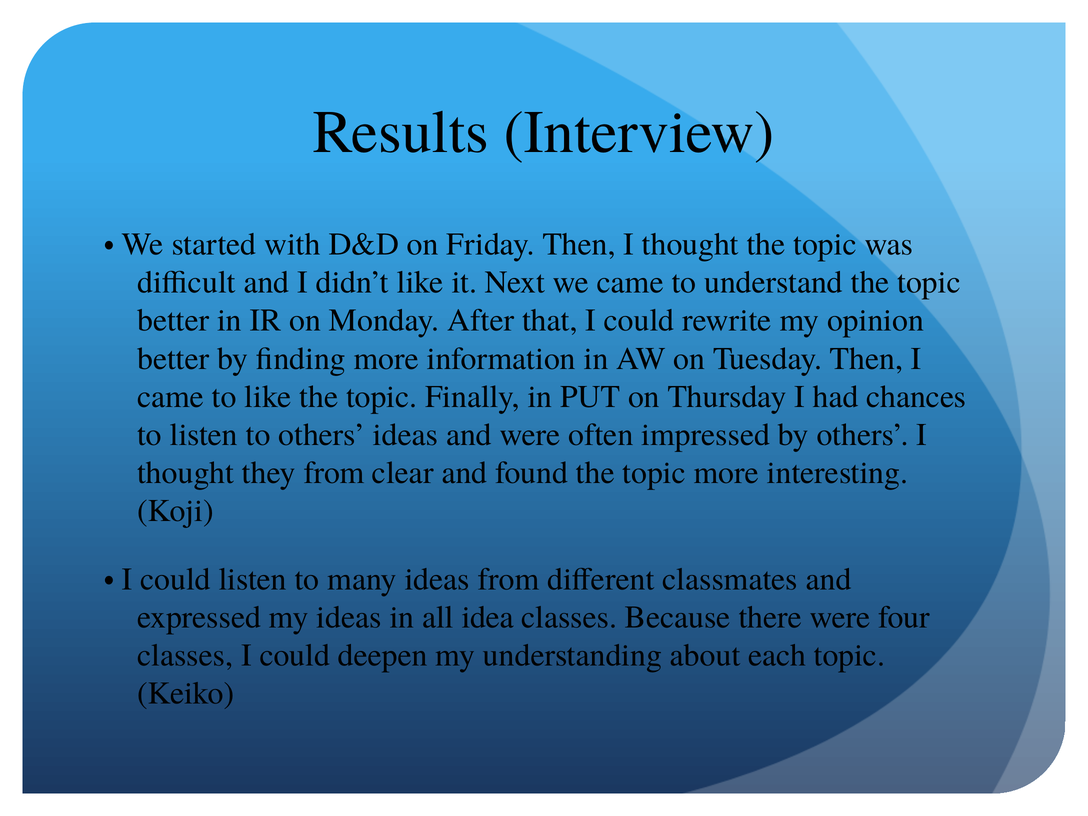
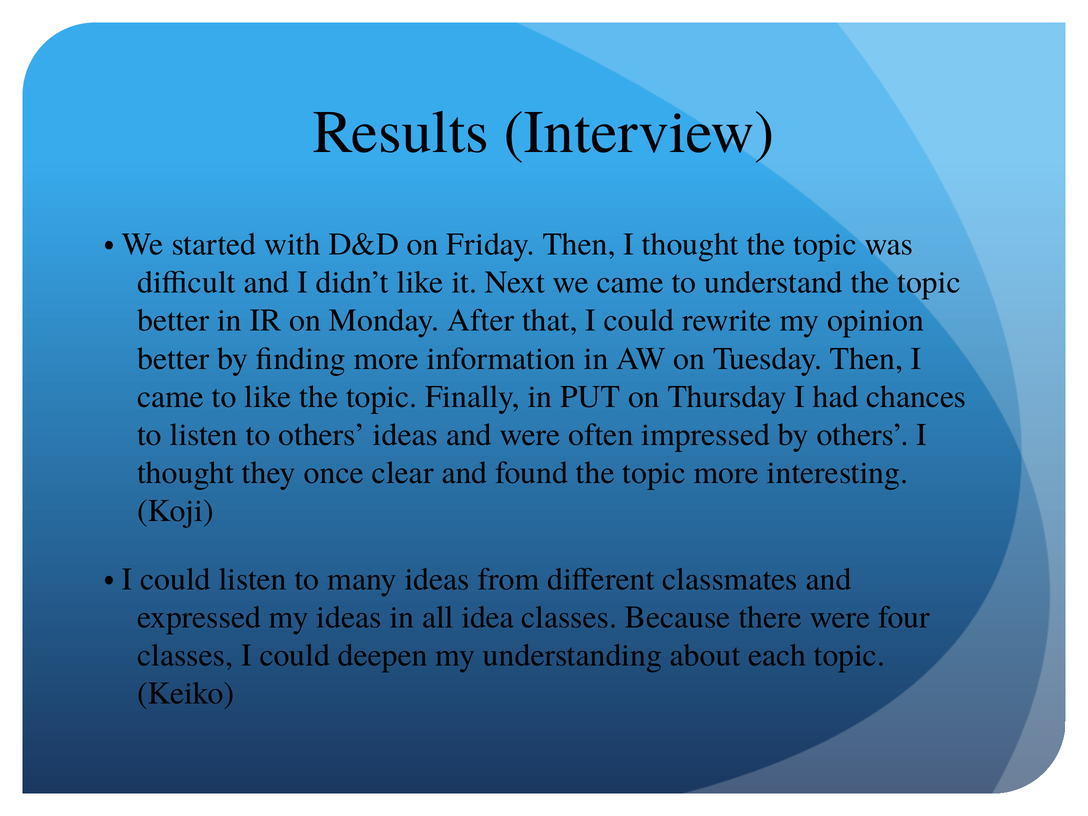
they from: from -> once (334, 473)
